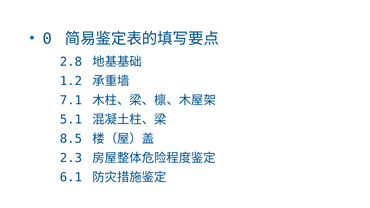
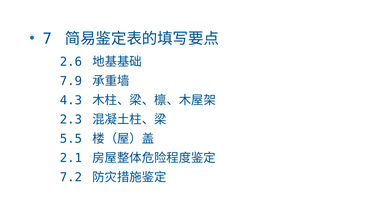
0: 0 -> 7 (47, 39)
2.8: 2.8 -> 2.6 (71, 62)
1.2: 1.2 -> 7.9 (71, 81)
7.1: 7.1 -> 4.3 (71, 100)
5.1: 5.1 -> 2.3 (71, 120)
8.5: 8.5 -> 5.5 (71, 139)
2.3: 2.3 -> 2.1 (71, 158)
6.1: 6.1 -> 7.2 (71, 177)
